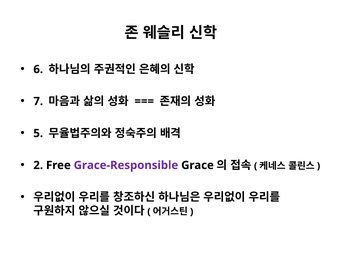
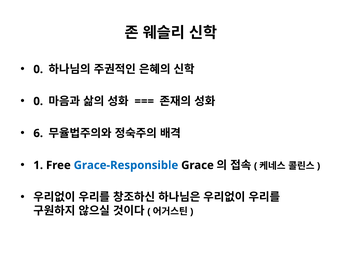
6: 6 -> 0 (38, 69)
7: 7 -> 0 (38, 101)
5: 5 -> 6 (38, 133)
2: 2 -> 1 (38, 165)
Grace-Responsible colour: purple -> blue (126, 165)
